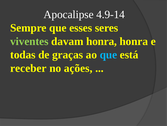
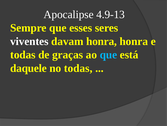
4.9-14: 4.9-14 -> 4.9-13 (111, 14)
viventes colour: light green -> white (29, 41)
receber: receber -> daquele (28, 68)
no ações: ações -> todas (78, 68)
